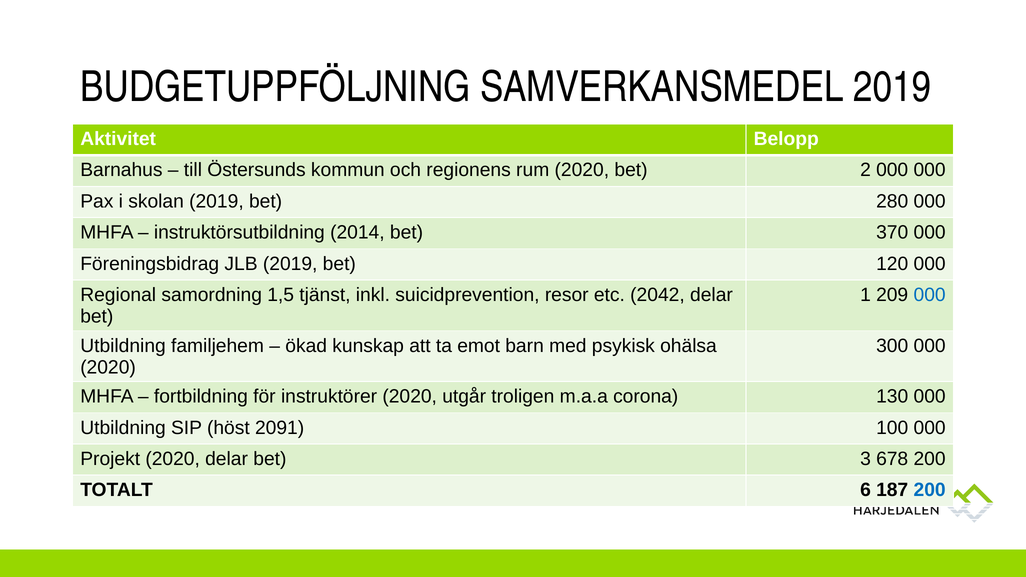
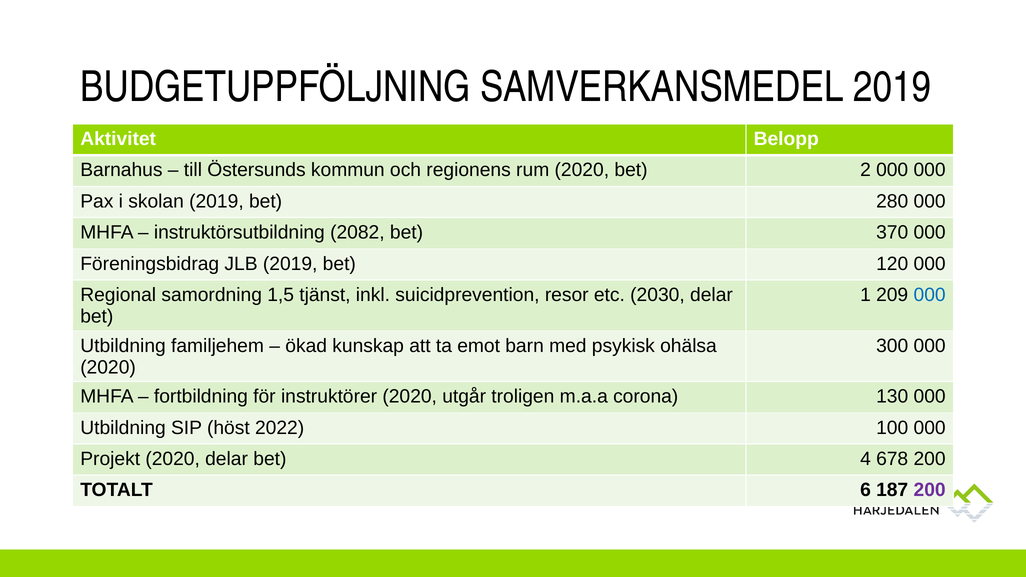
2014: 2014 -> 2082 (357, 233)
2042: 2042 -> 2030 (657, 295)
2091: 2091 -> 2022 (280, 428)
3: 3 -> 4 (866, 459)
200 colour: blue -> purple (930, 490)
